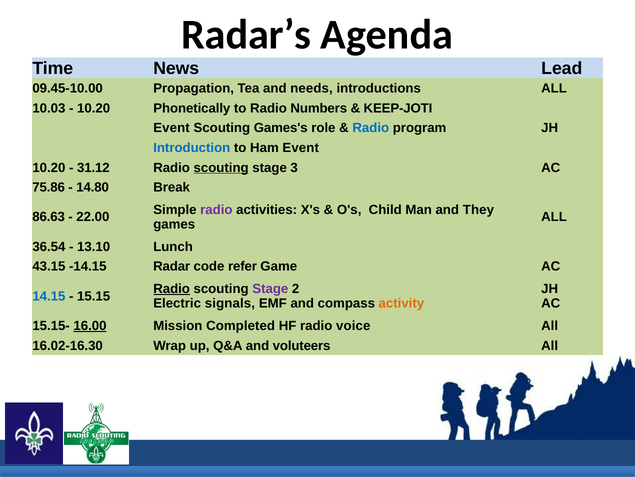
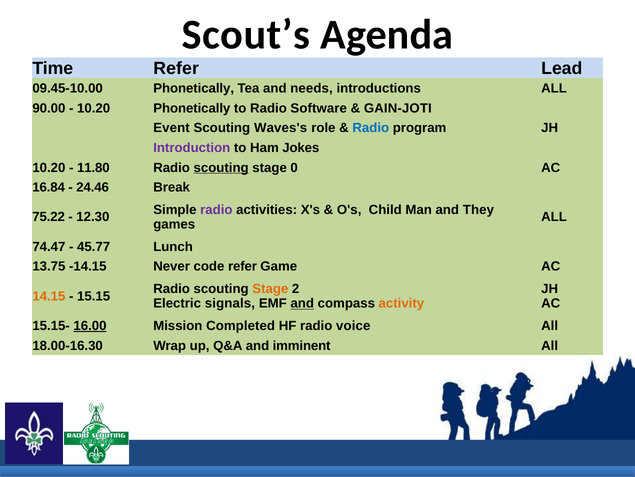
Radar’s: Radar’s -> Scout’s (246, 35)
Time News: News -> Refer (176, 68)
09.45-10.00 Propagation: Propagation -> Phonetically (194, 88)
10.03: 10.03 -> 90.00 (49, 108)
Numbers: Numbers -> Software (319, 108)
KEEP-JOTI: KEEP-JOTI -> GAIN-JOTI (398, 108)
Games's: Games's -> Waves's (281, 128)
Introduction colour: blue -> purple (192, 148)
Ham Event: Event -> Jokes (301, 148)
31.12: 31.12 -> 11.80 (93, 167)
3: 3 -> 0 (294, 167)
75.86: 75.86 -> 16.84 (49, 187)
14.80: 14.80 -> 24.46 (93, 187)
86.63: 86.63 -> 75.22 (49, 217)
22.00: 22.00 -> 12.30 (93, 217)
36.54: 36.54 -> 74.47 (49, 246)
13.10: 13.10 -> 45.77 (94, 246)
43.15: 43.15 -> 13.75 (49, 266)
Radar: Radar -> Never (172, 266)
Radio underline: present -> none (172, 288)
Stage colour: purple -> orange (270, 288)
14.15 colour: blue -> orange (49, 296)
and underline: none -> present (302, 303)
16.02-16.30: 16.02-16.30 -> 18.00-16.30 (68, 345)
voluteers: voluteers -> imminent (302, 345)
